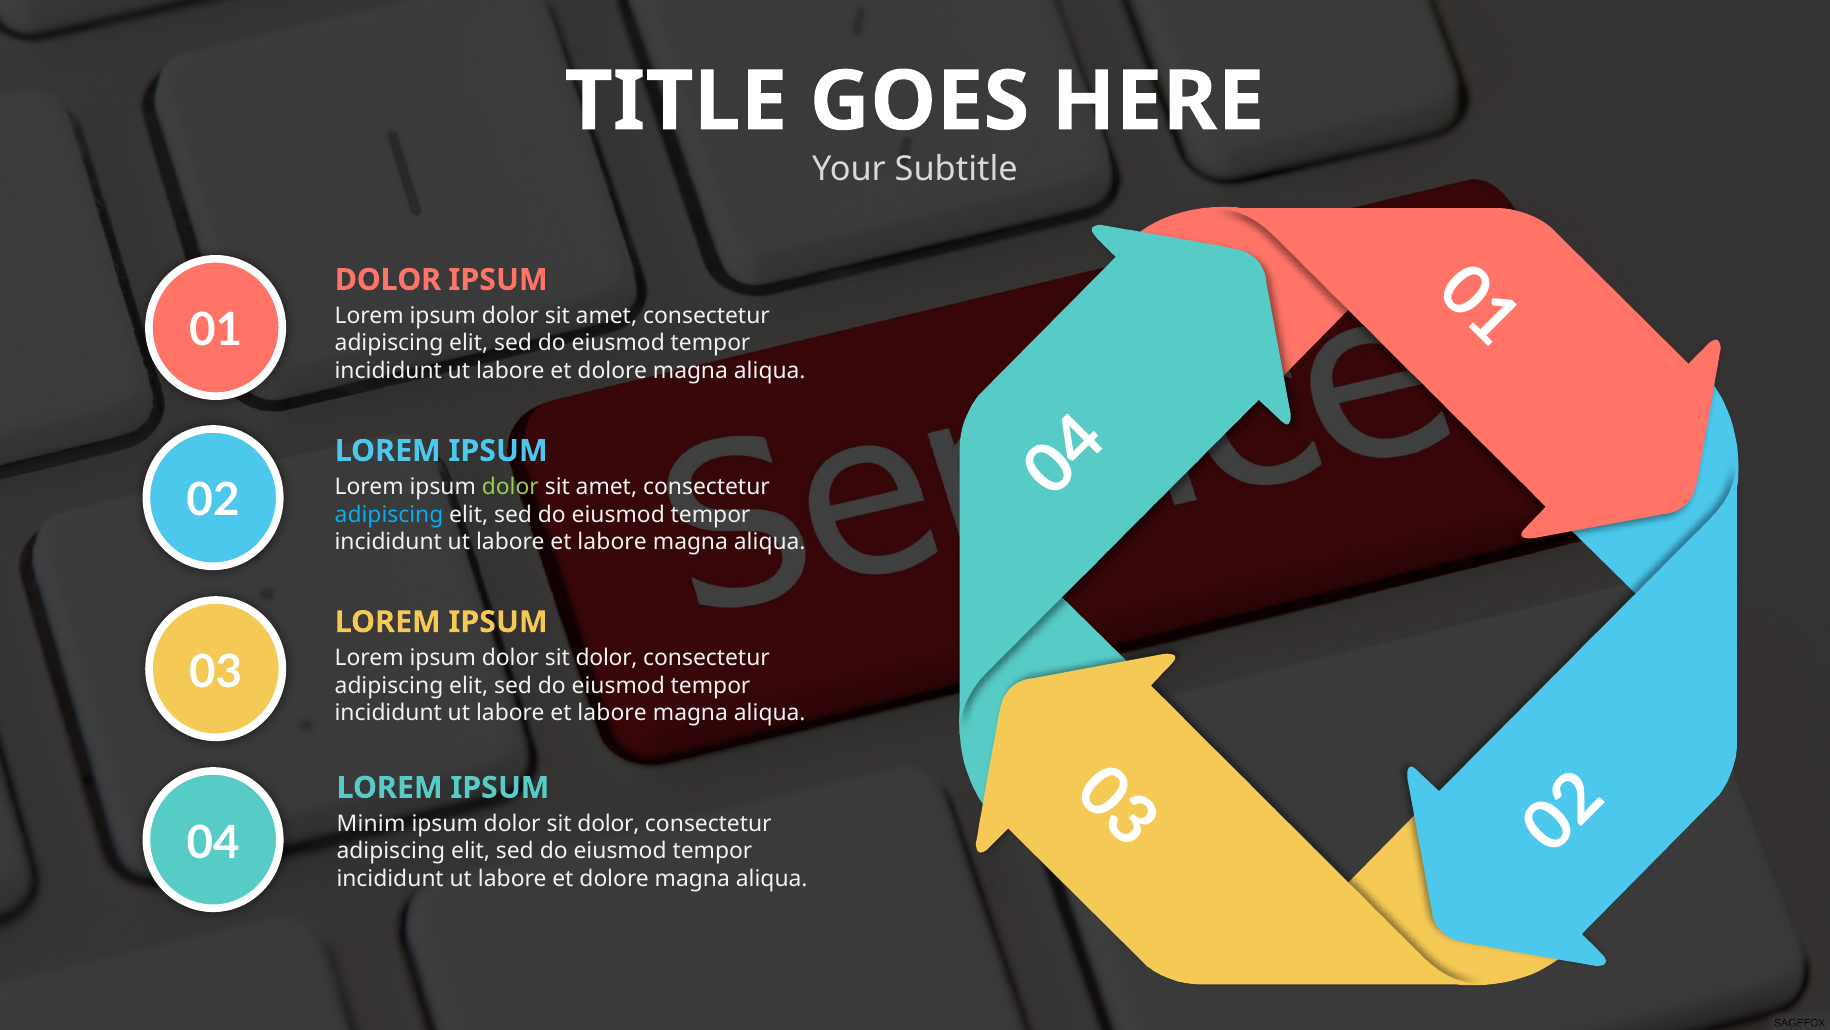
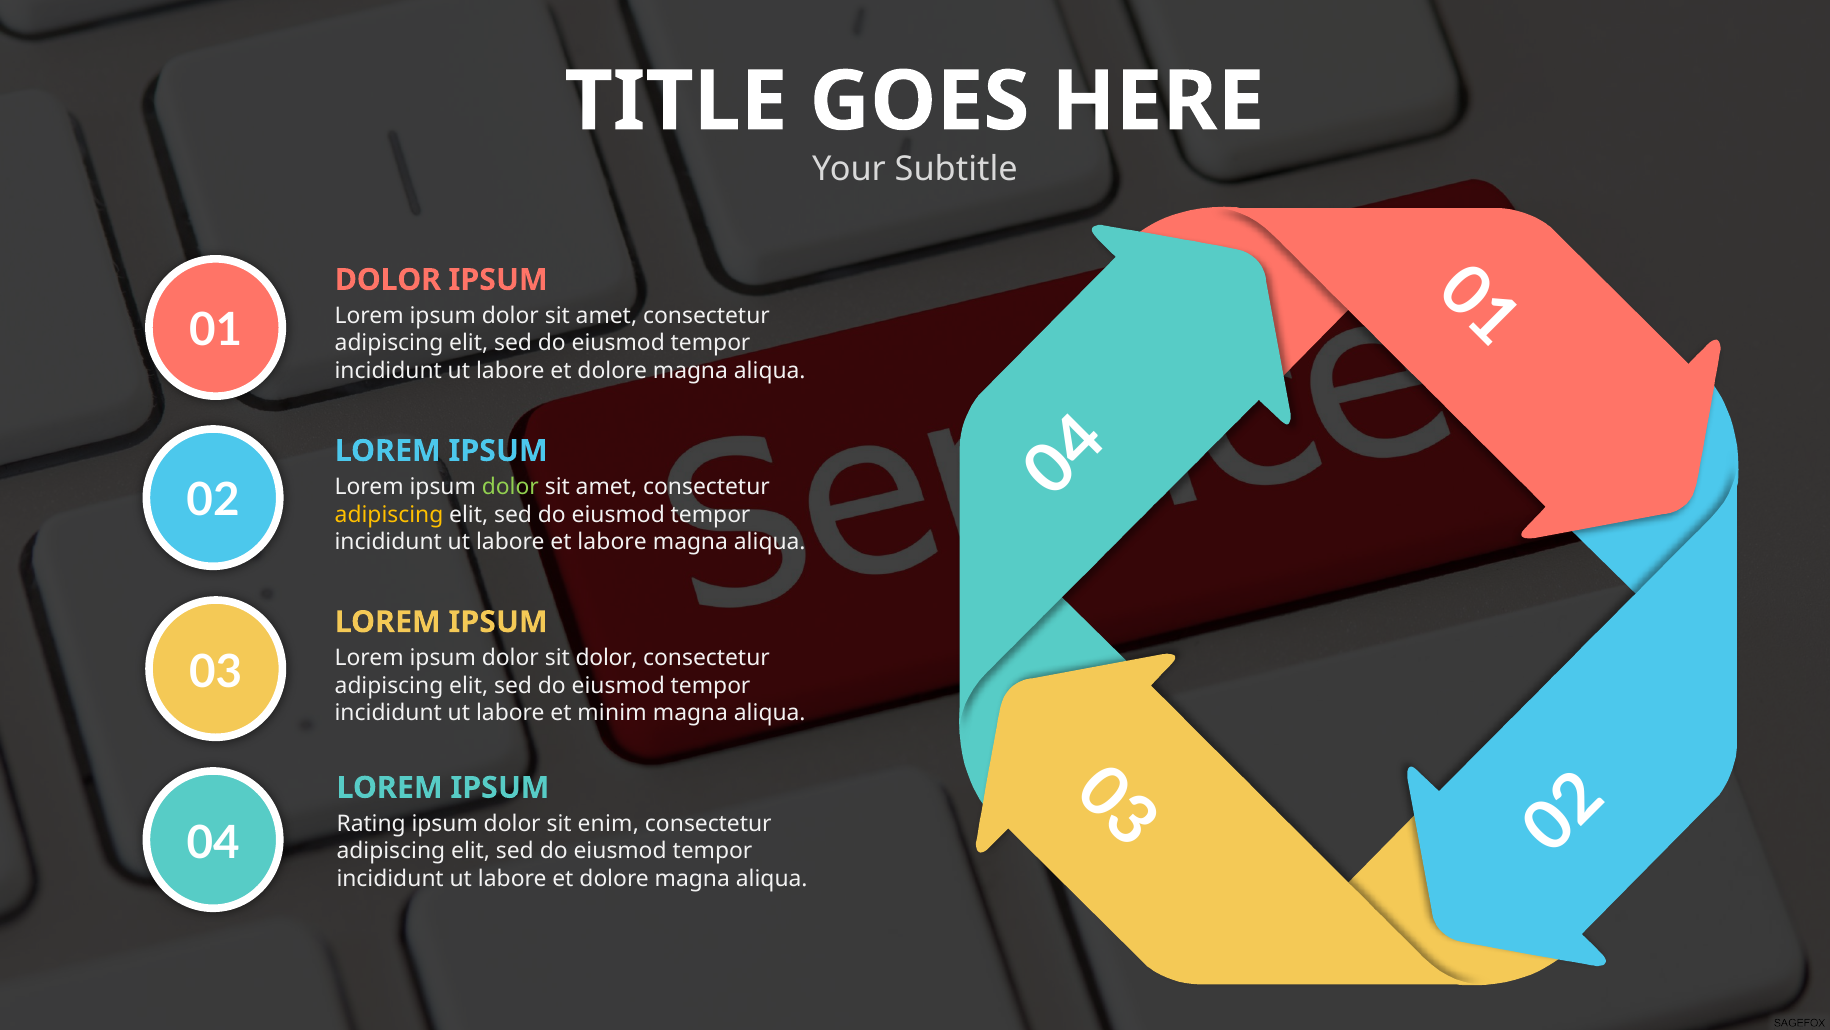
adipiscing colour: light blue -> yellow (389, 514)
labore: labore -> minim (612, 713)
Minim: Minim -> Rating (371, 823)
dolor: dolor -> enim (608, 823)
